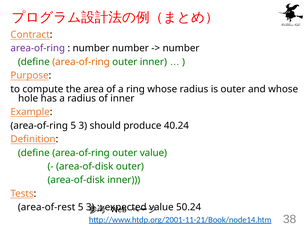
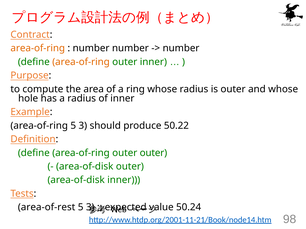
area-of-ring colour: purple -> orange (38, 48)
40.24: 40.24 -> 50.22 (176, 126)
outer value: value -> outer (153, 153)
38: 38 -> 98 (290, 220)
